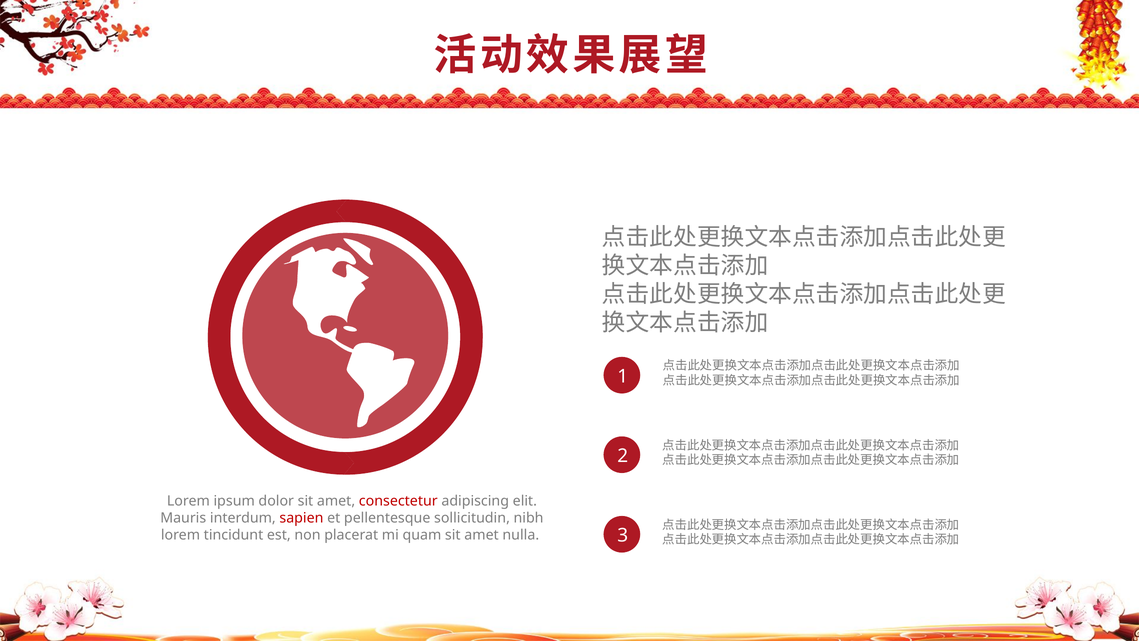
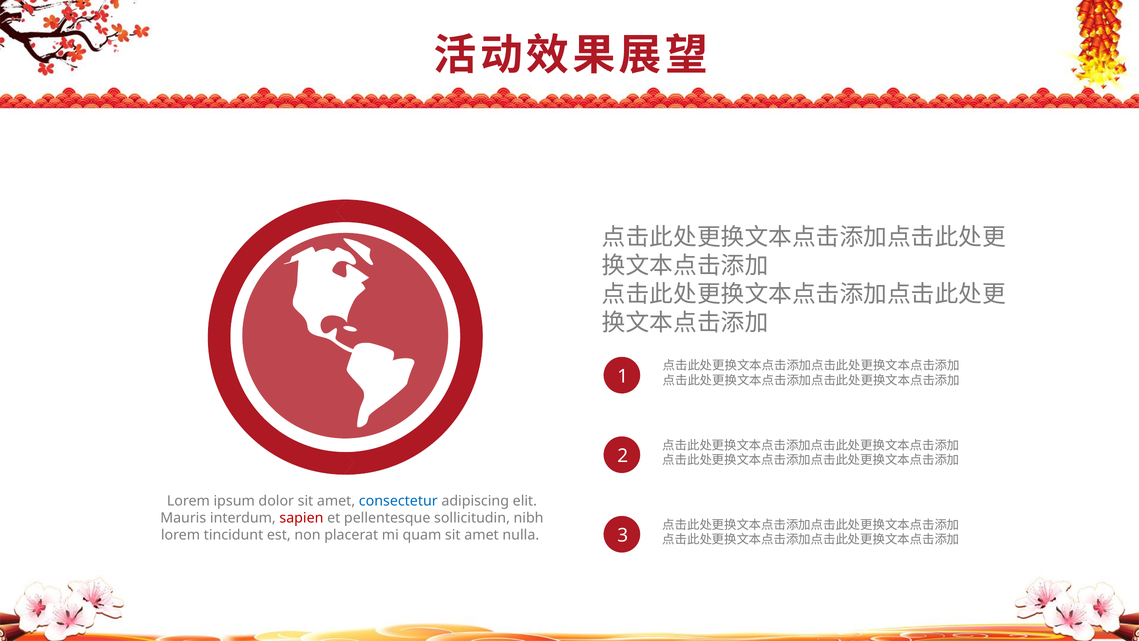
consectetur colour: red -> blue (398, 501)
